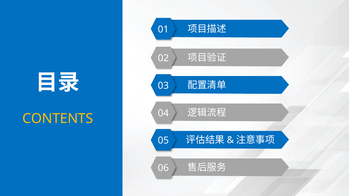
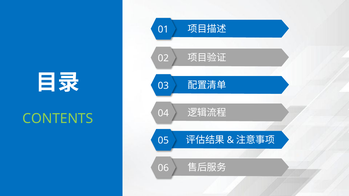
CONTENTS colour: yellow -> light green (58, 119)
